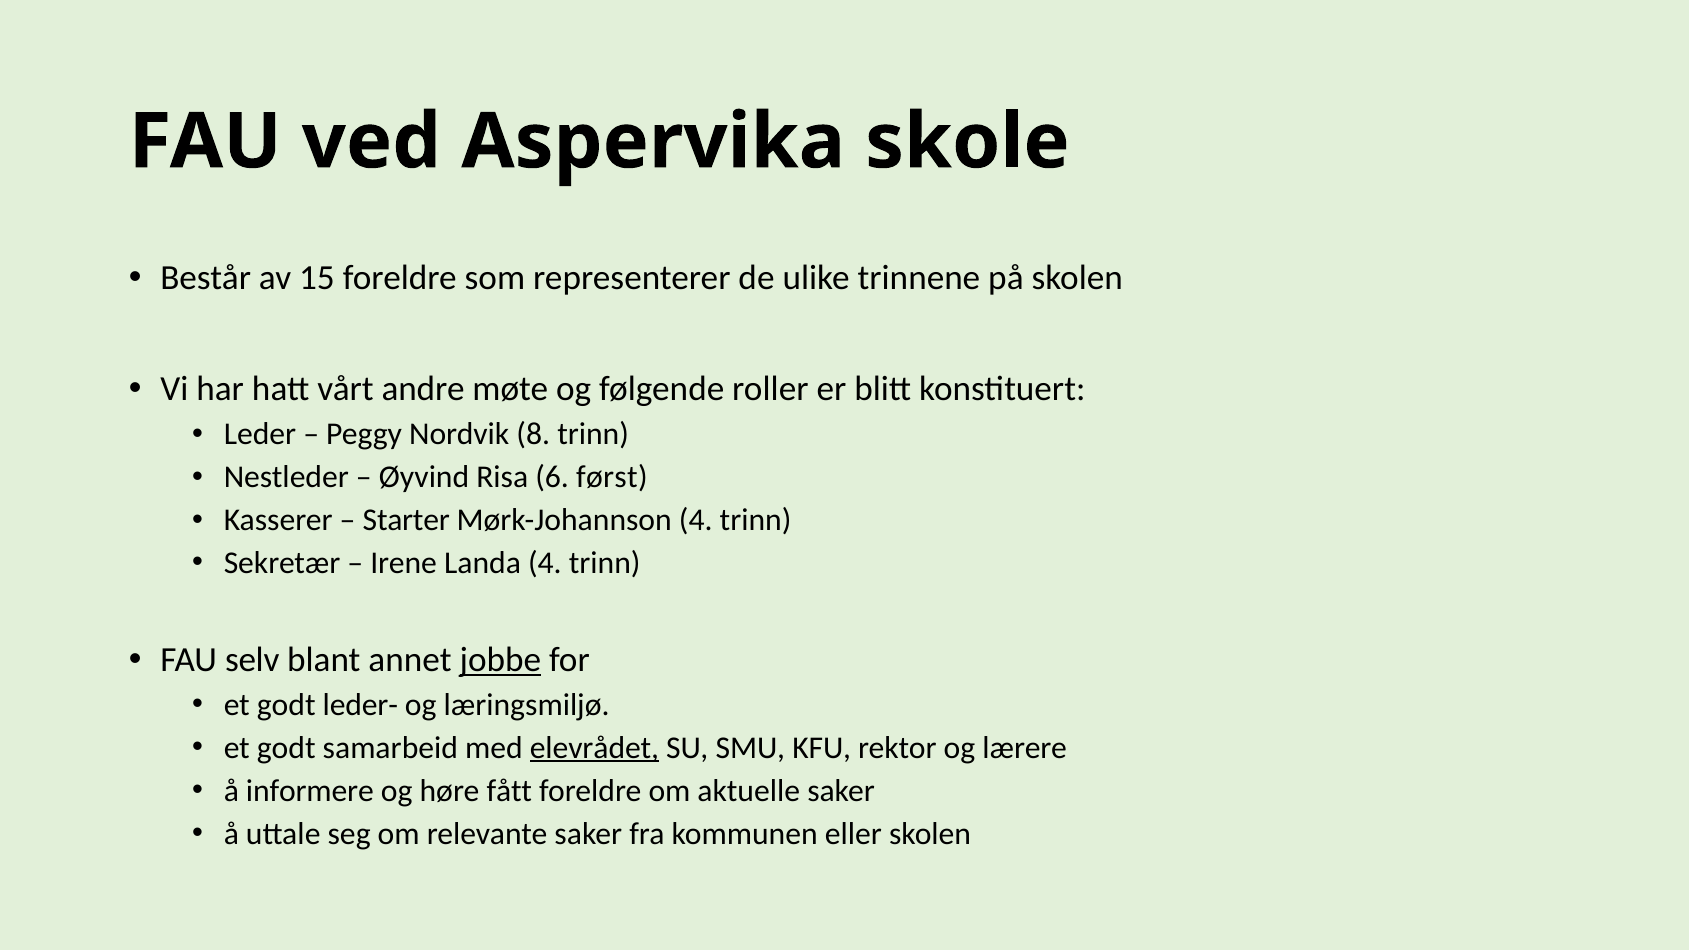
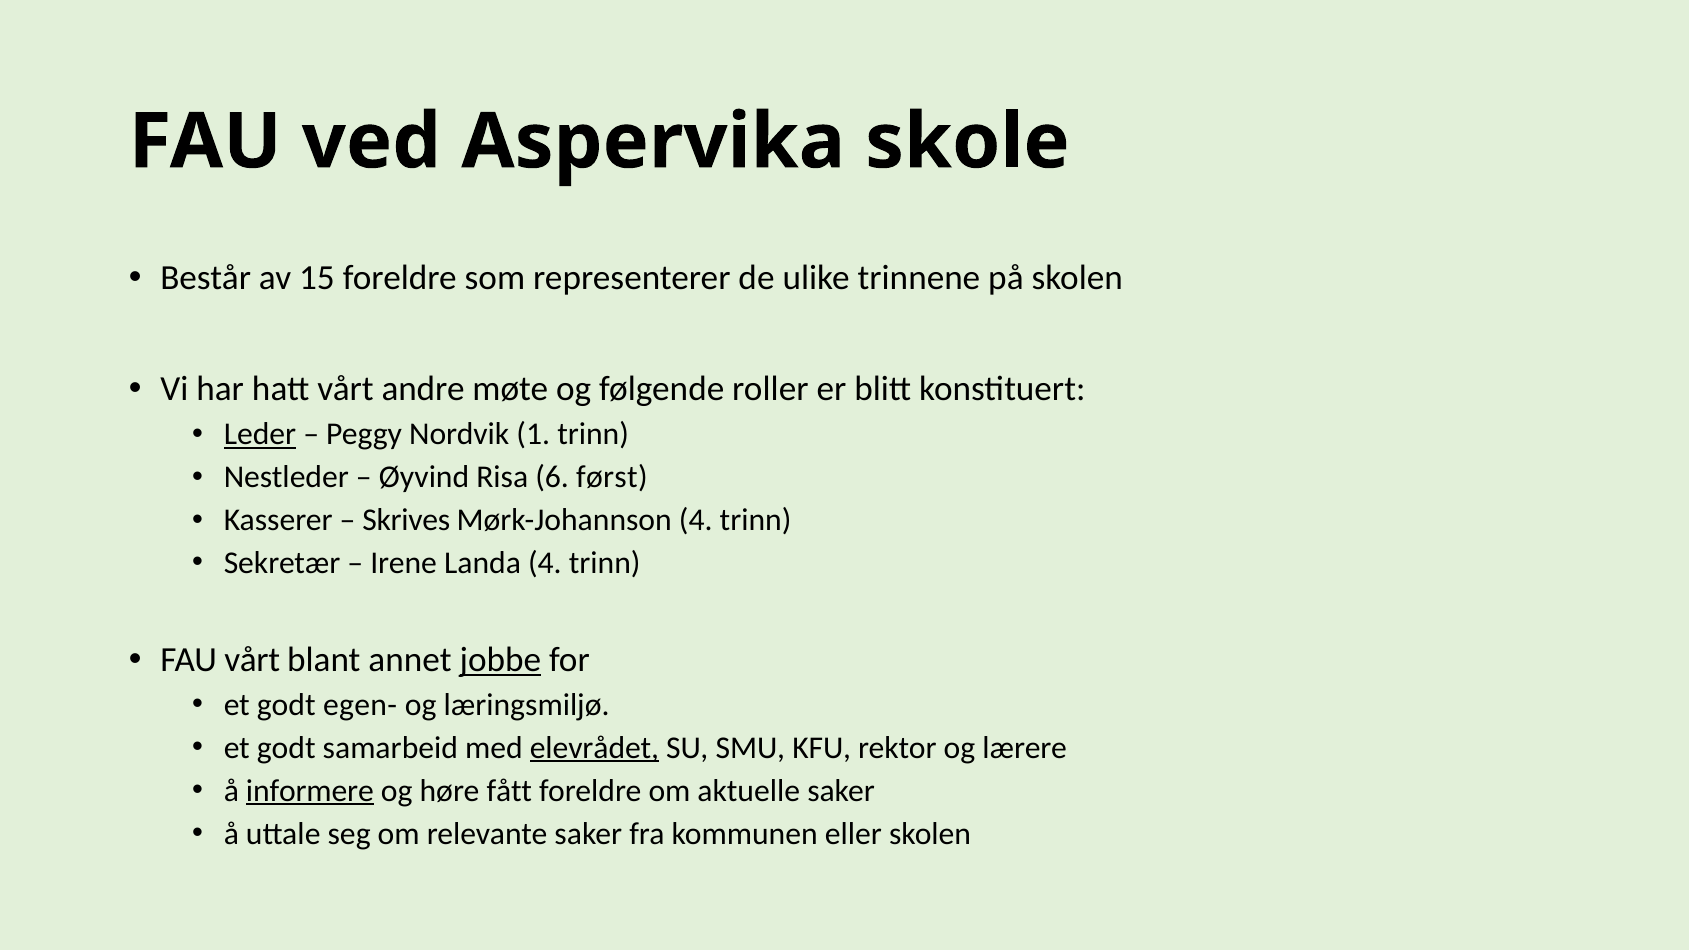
Leder underline: none -> present (260, 434)
8: 8 -> 1 (533, 434)
Starter: Starter -> Skrives (406, 520)
FAU selv: selv -> vårt (252, 660)
leder-: leder- -> egen- (360, 705)
informere underline: none -> present (310, 791)
